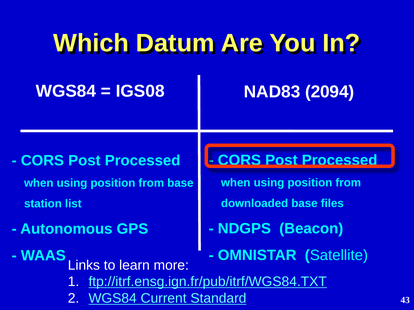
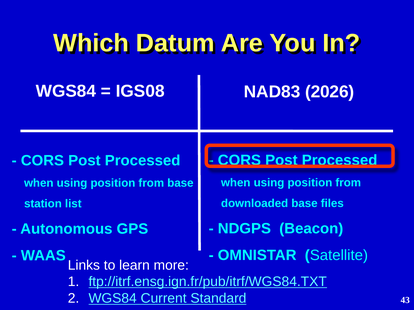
2094: 2094 -> 2026 (330, 92)
